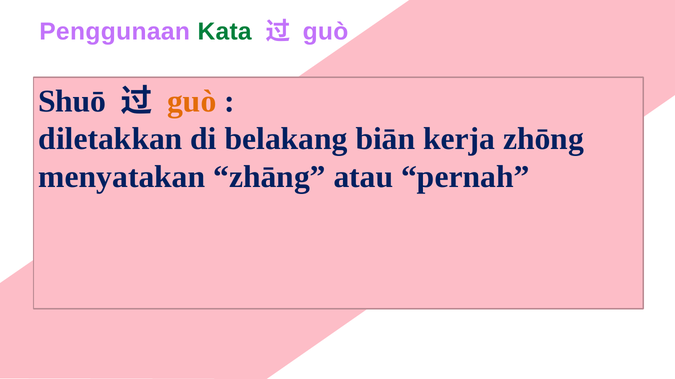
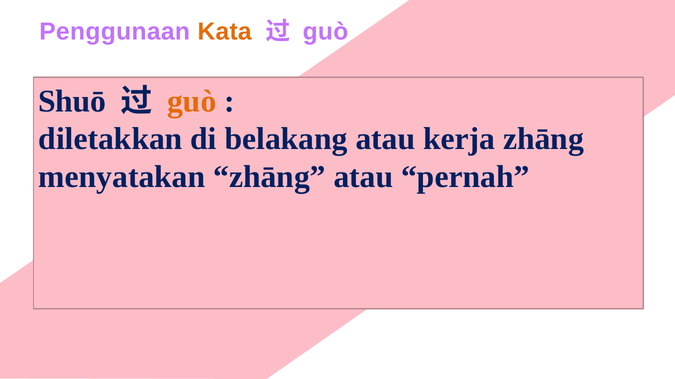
Kata colour: green -> orange (225, 32)
belakang biān: biān -> atau (385, 139)
kerja zhōng: zhōng -> zhāng (543, 139)
